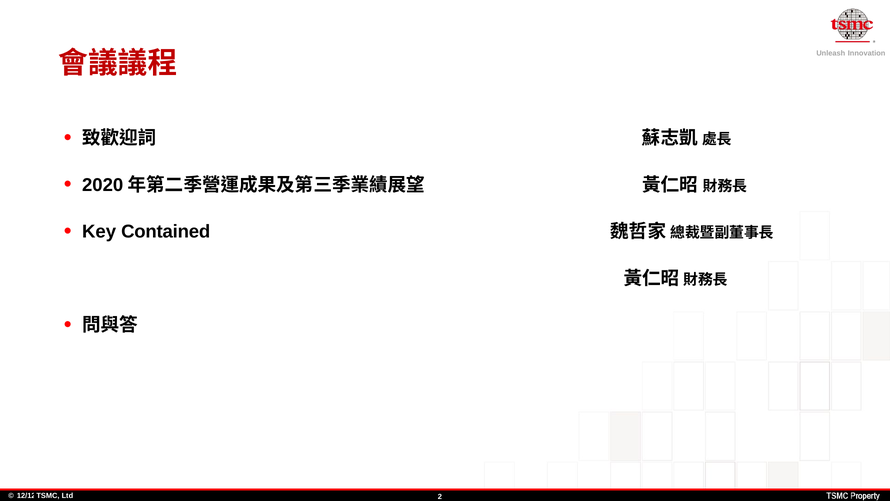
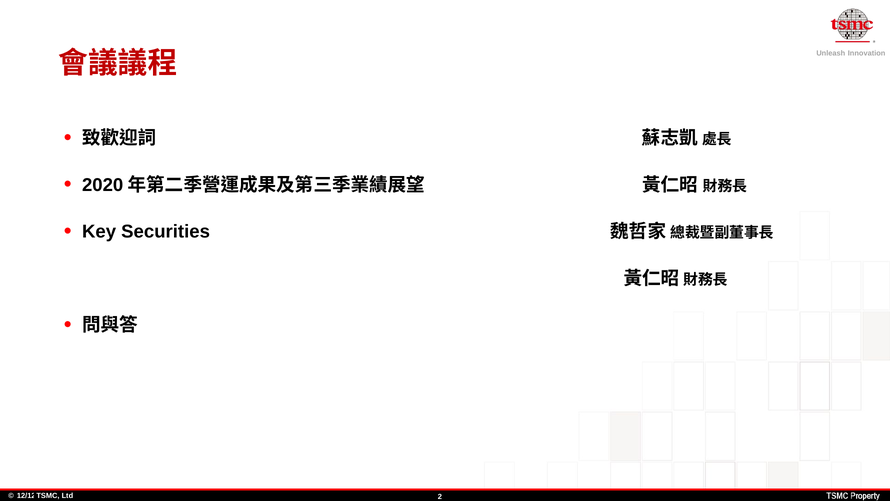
Contained: Contained -> Securities (166, 232)
